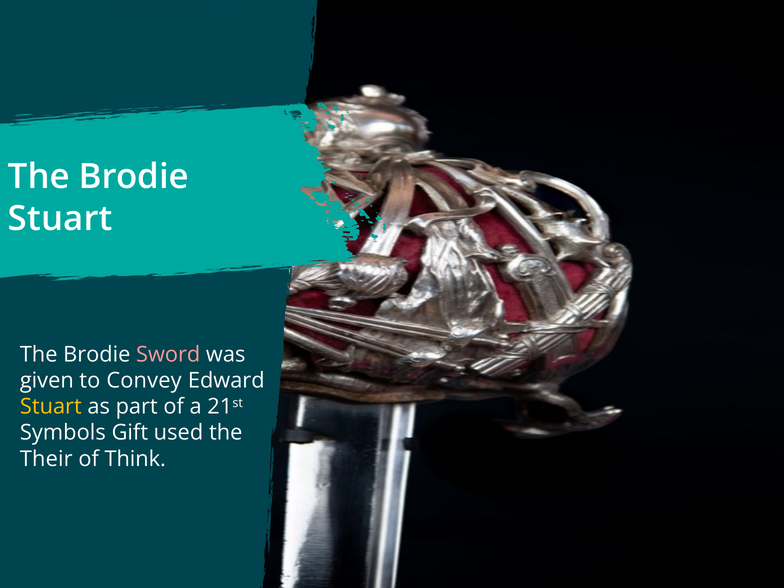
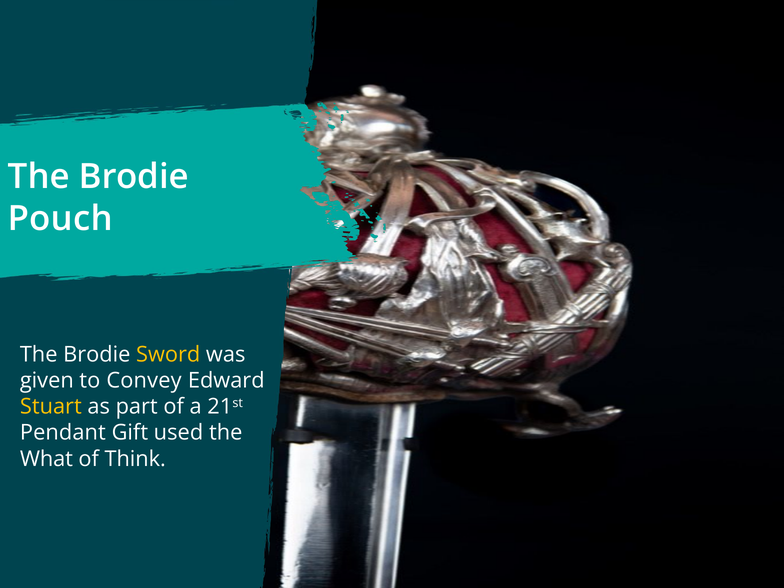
Stuart: Stuart -> Pouch (60, 219)
Sword colour: pink -> yellow (168, 354)
Symbols: Symbols -> Pendant (63, 433)
Their: Their -> What (46, 459)
